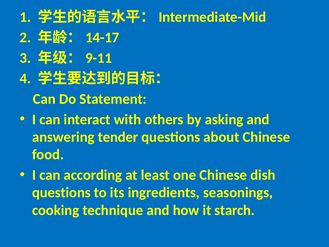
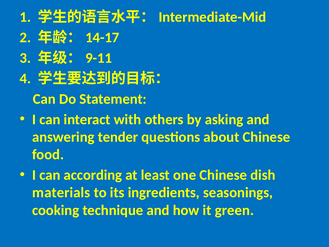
questions: questions -> materials (61, 192)
starch: starch -> green (234, 210)
